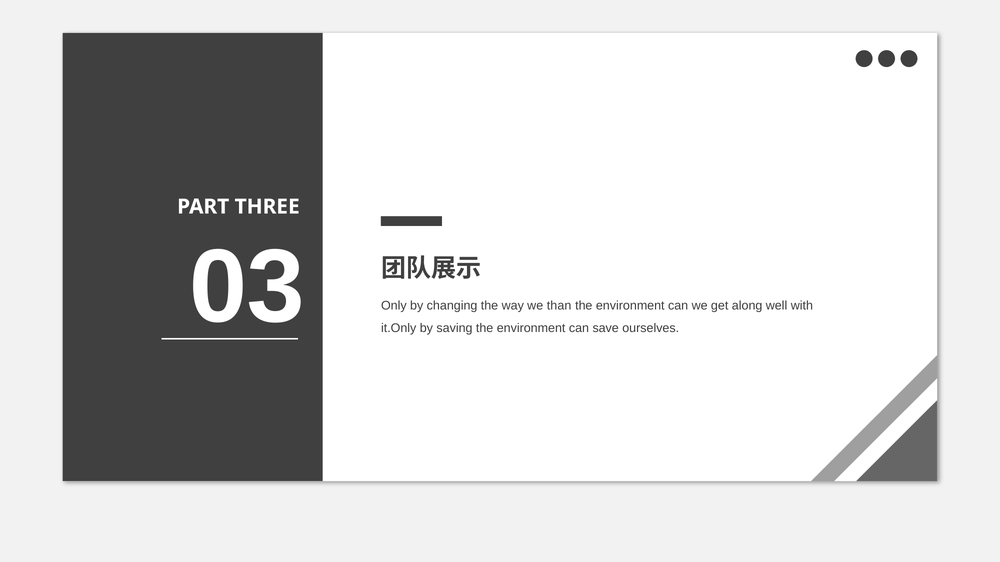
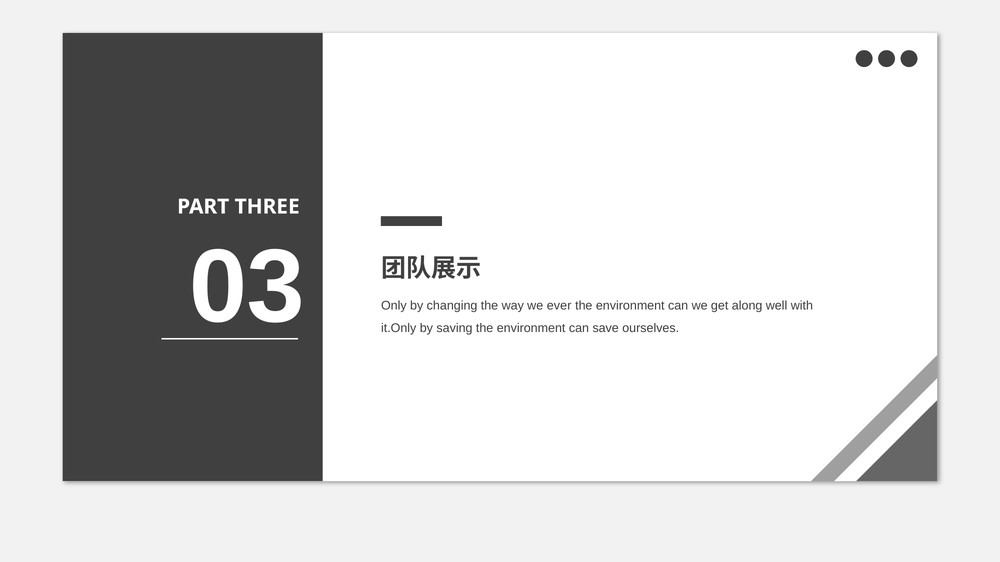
than: than -> ever (559, 306)
